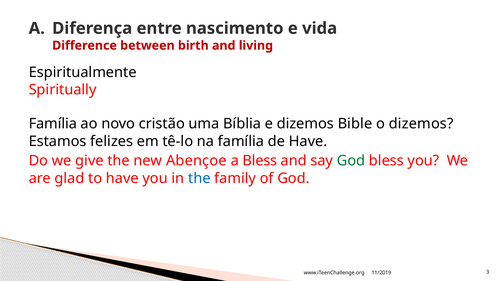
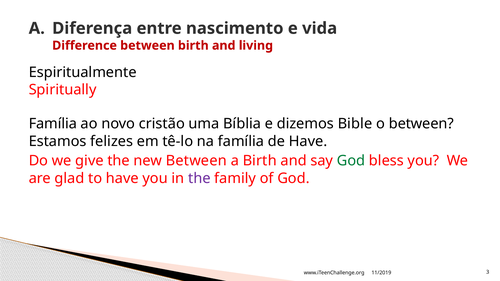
o dizemos: dizemos -> between (421, 124)
new Abençoe: Abençoe -> Between (196, 161)
a Bless: Bless -> Birth (260, 161)
the colour: blue -> purple (199, 178)
